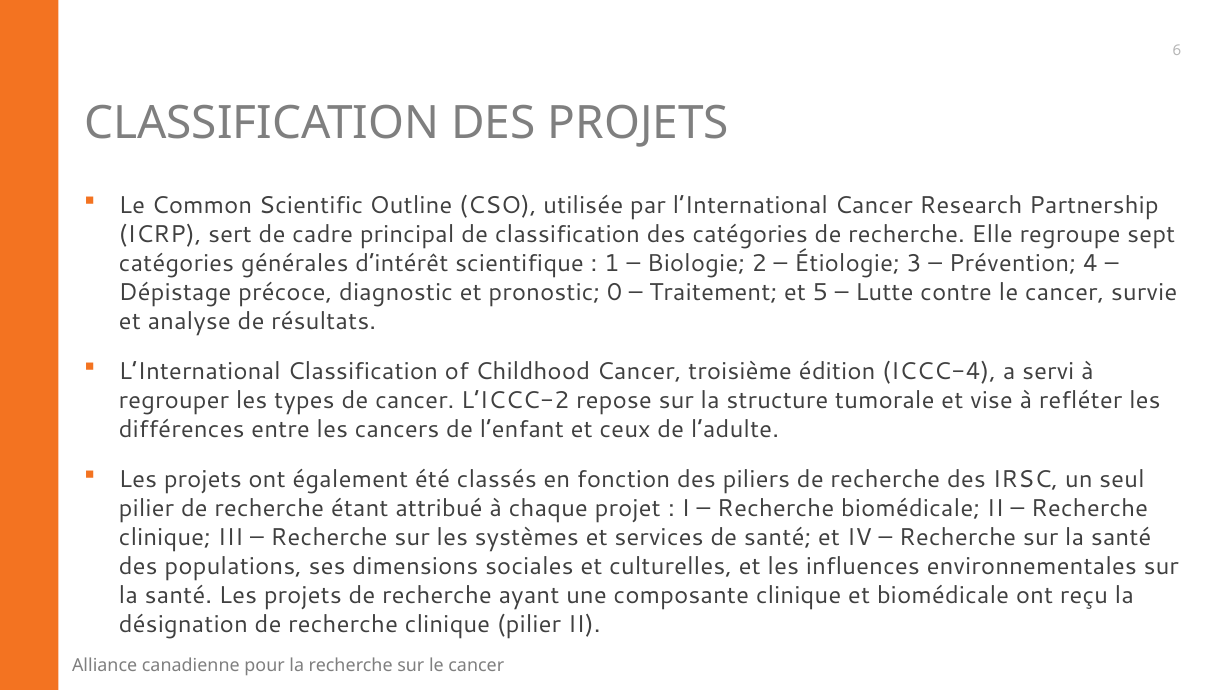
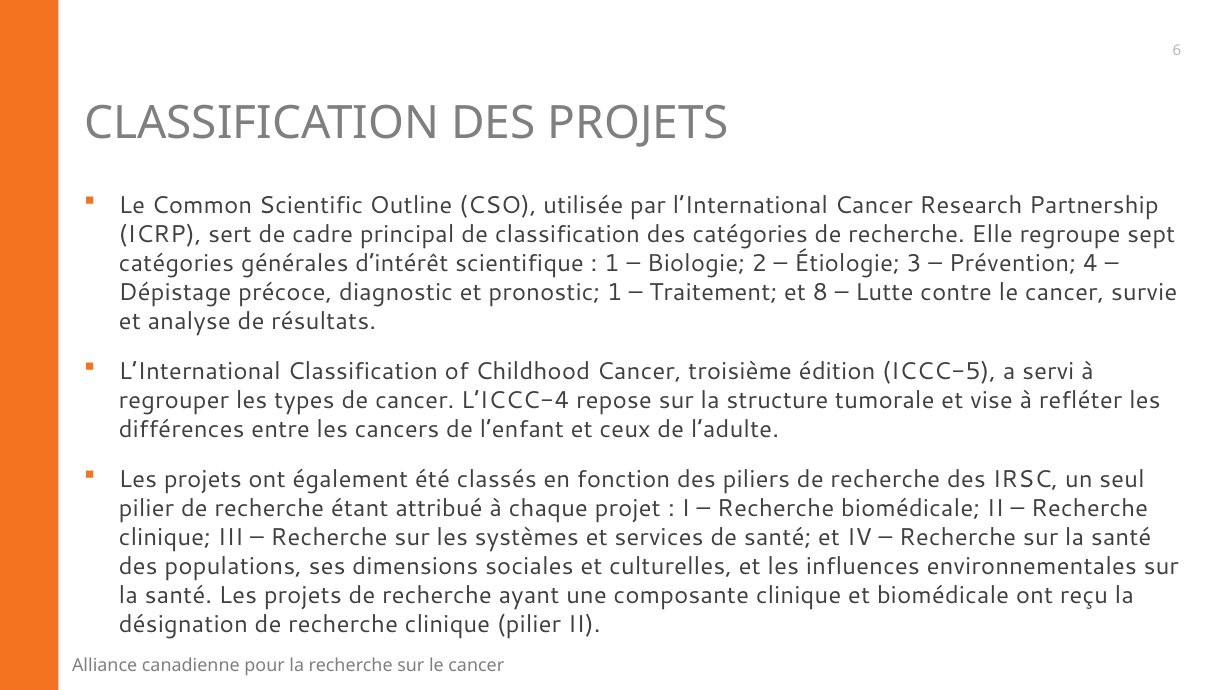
pronostic 0: 0 -> 1 (615, 293)
5: 5 -> 8 (820, 293)
ICCC-4: ICCC-4 -> ICCC-5 (939, 371)
L’ICCC-2: L’ICCC-2 -> L’ICCC-4 (515, 401)
